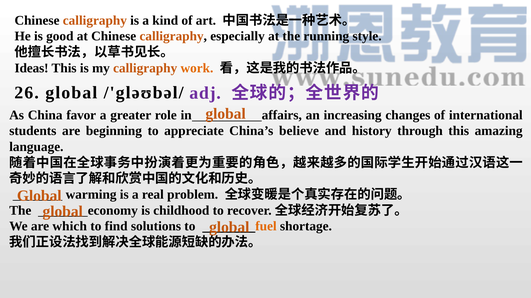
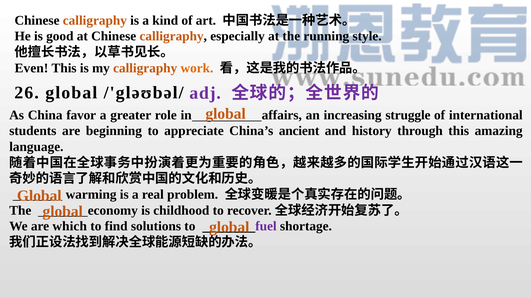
Ideas: Ideas -> Even (31, 68)
changes: changes -> struggle (408, 115)
believe: believe -> ancient (299, 131)
fuel colour: orange -> purple (266, 227)
